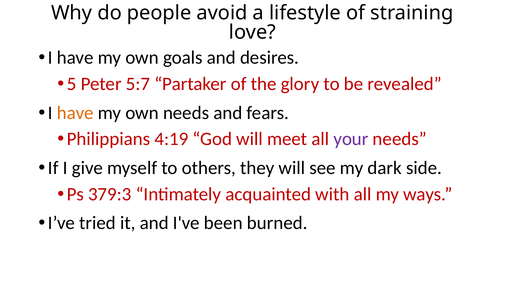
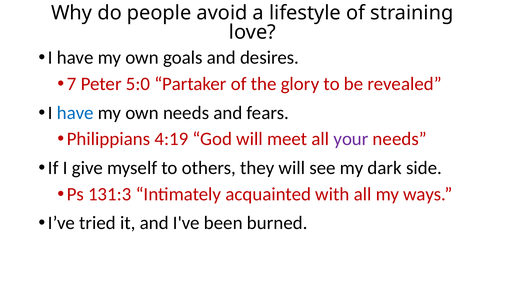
5: 5 -> 7 (72, 84)
5:7: 5:7 -> 5:0 (138, 84)
have colour: orange -> blue (75, 113)
379:3: 379:3 -> 131:3 (110, 194)
